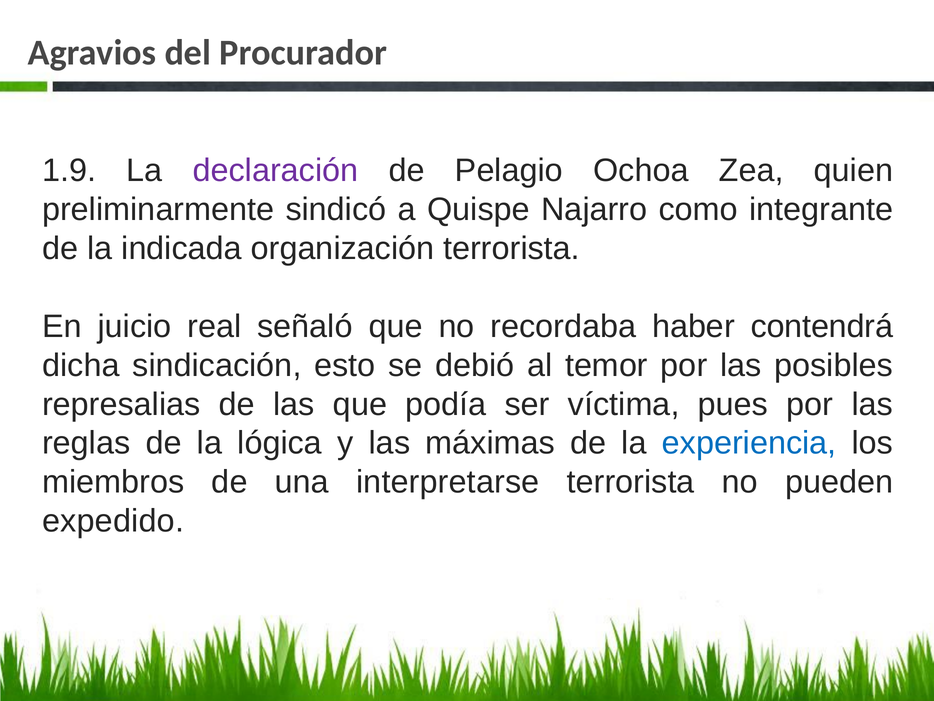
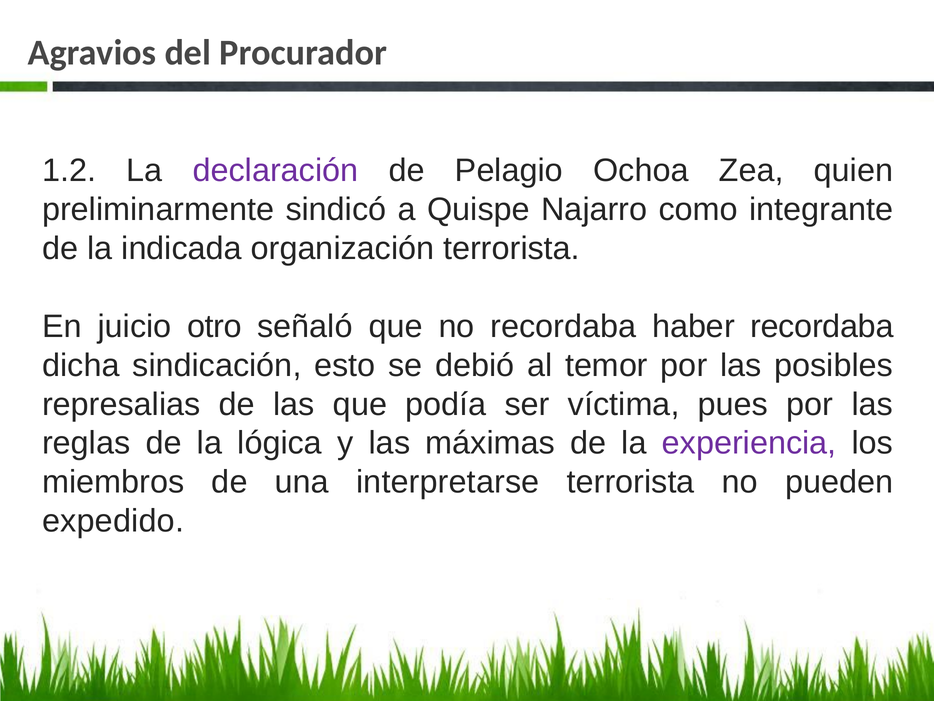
1.9: 1.9 -> 1.2 (69, 171)
real: real -> otro (214, 326)
haber contendrá: contendrá -> recordaba (822, 326)
experiencia colour: blue -> purple (749, 443)
